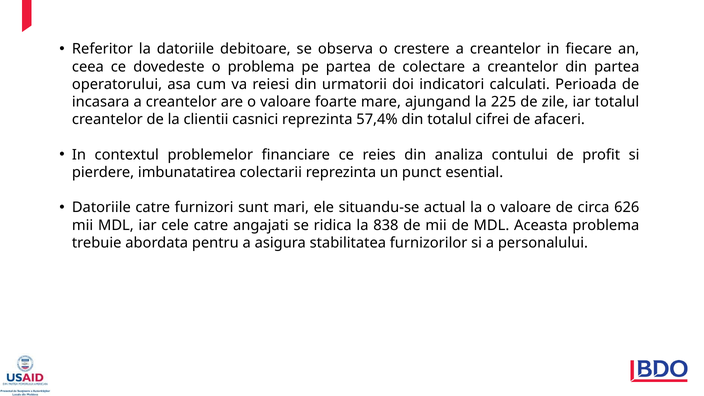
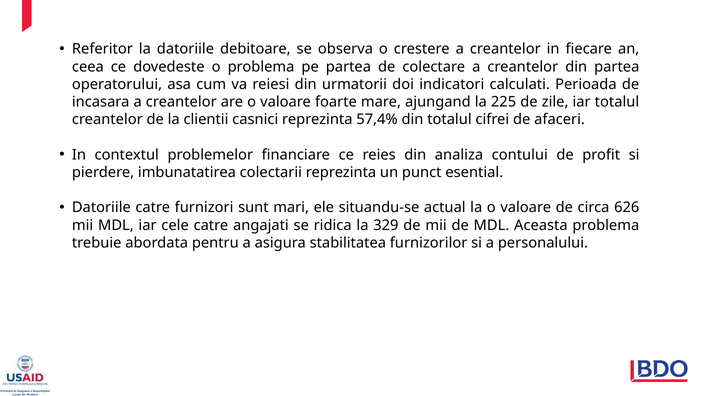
838: 838 -> 329 (386, 225)
